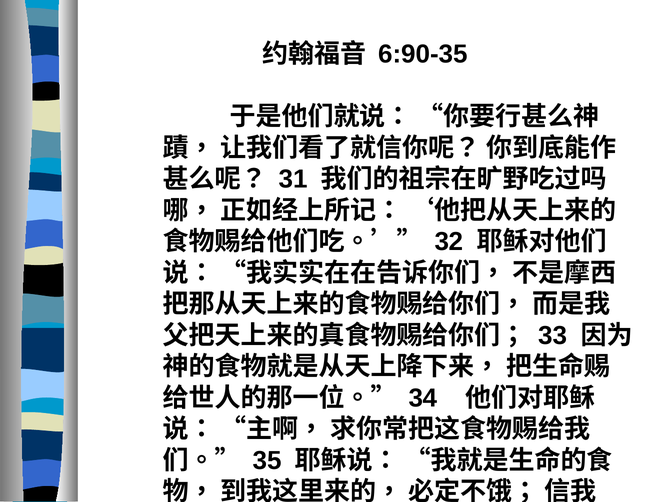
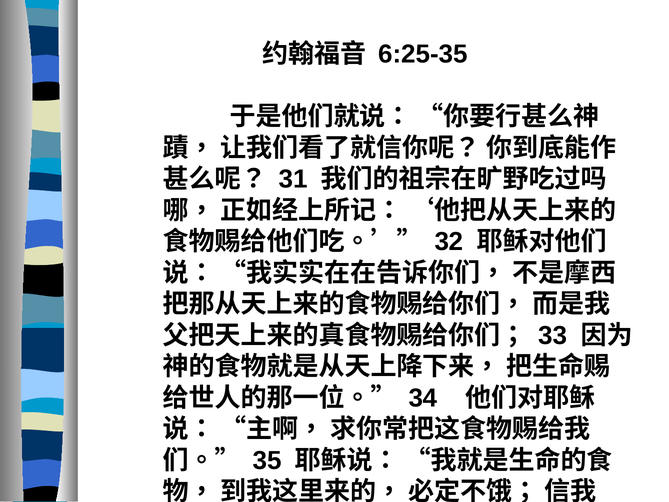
6:90-35: 6:90-35 -> 6:25-35 (423, 54)
